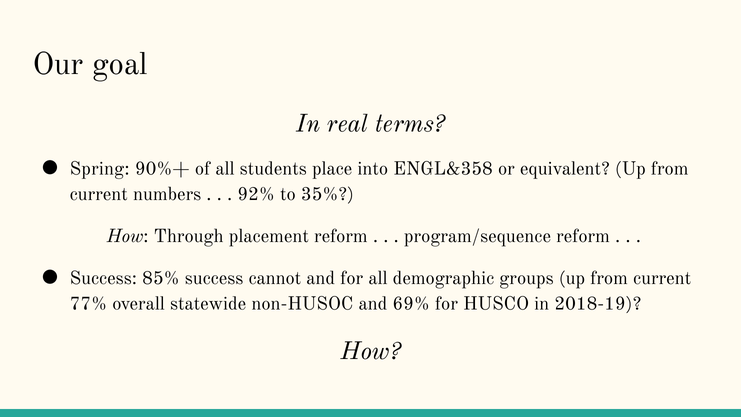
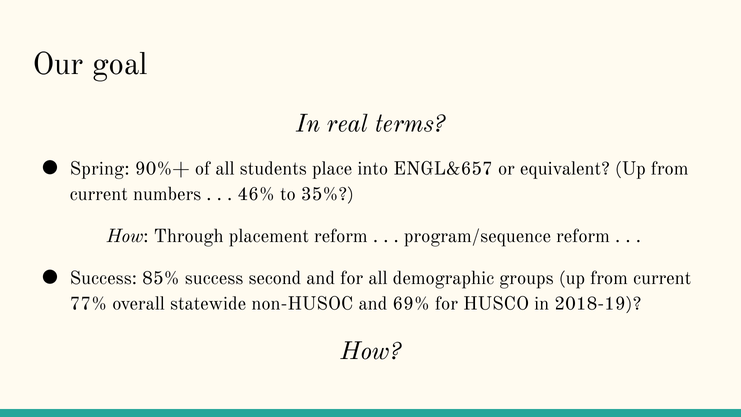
ENGL&358: ENGL&358 -> ENGL&657 (443, 169)
92%: 92% -> 46% (256, 194)
cannot: cannot -> second (275, 278)
